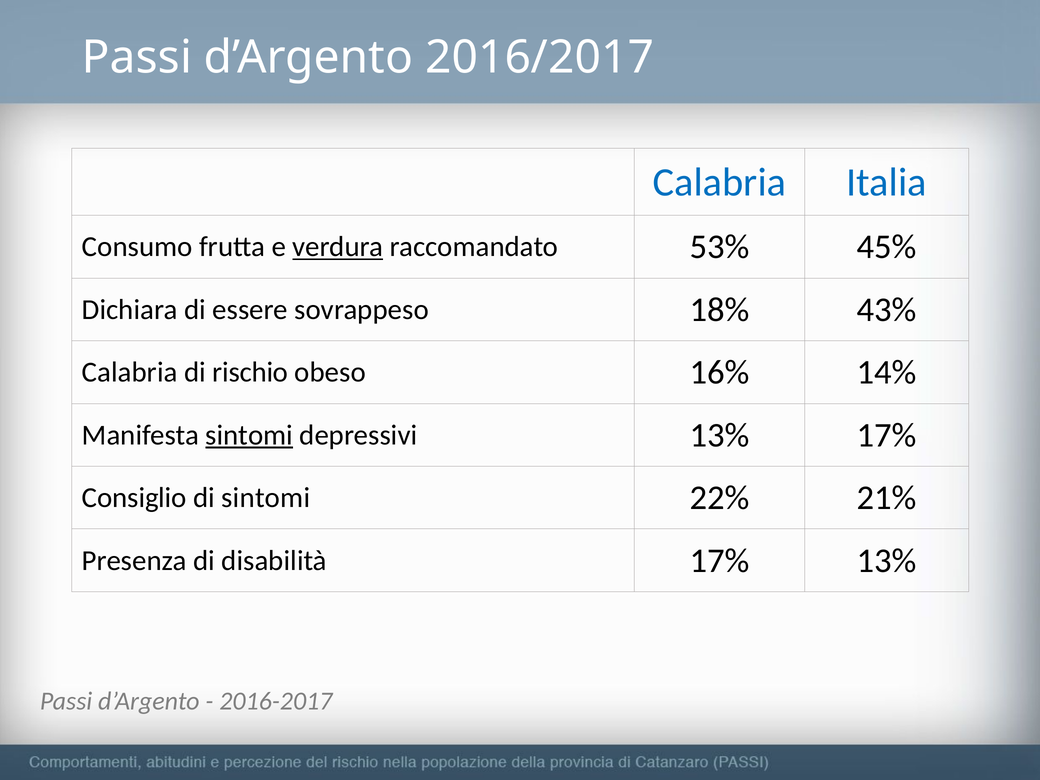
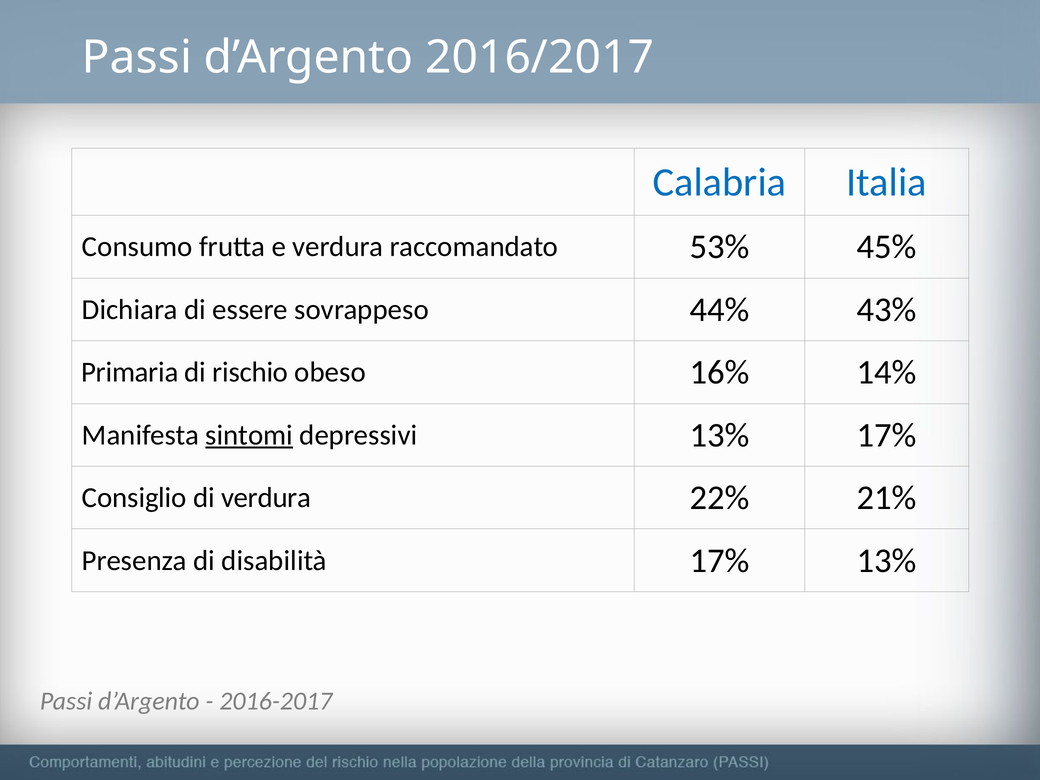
verdura underline: present -> none (338, 247)
18%: 18% -> 44% (720, 310)
Calabria: Calabria -> Primaria (130, 372)
di sintomi: sintomi -> verdura (266, 498)
